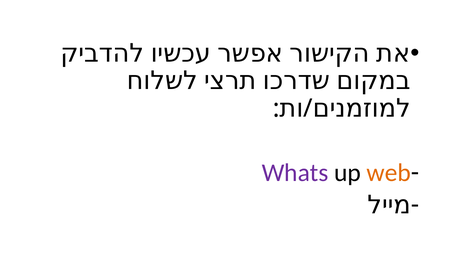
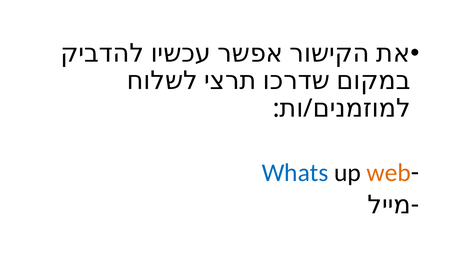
Whats colour: purple -> blue (295, 173)
